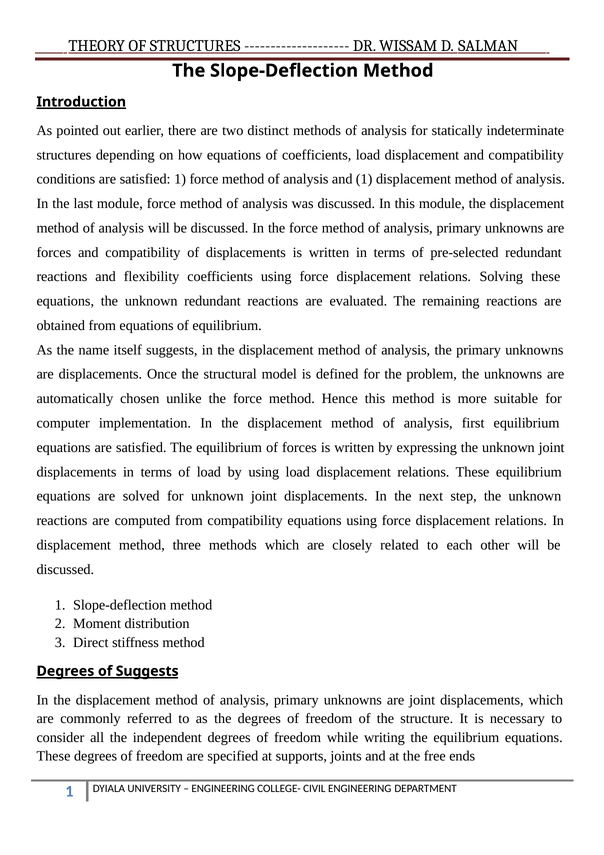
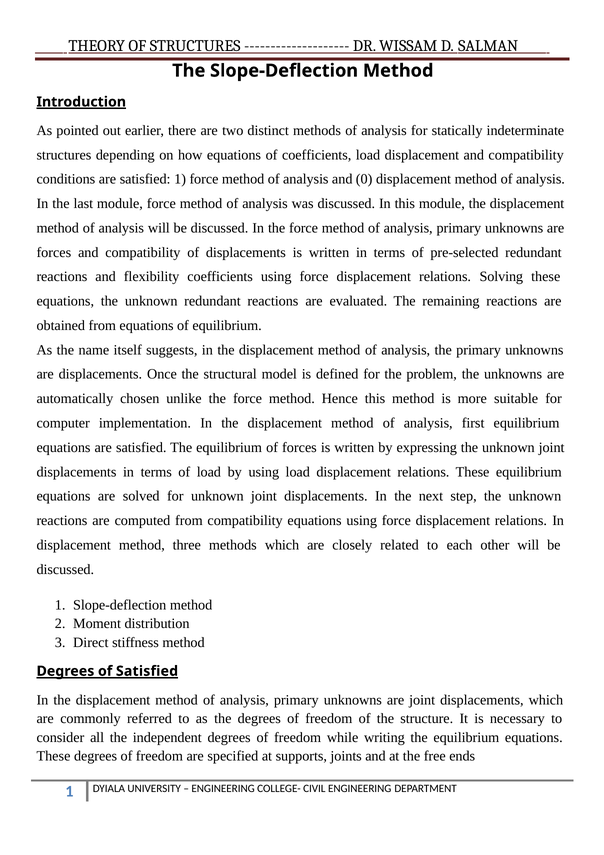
and 1: 1 -> 0 (364, 179)
of Suggests: Suggests -> Satisfied (147, 671)
